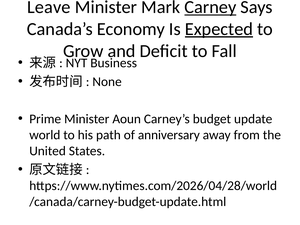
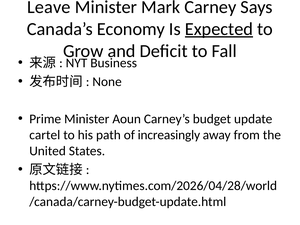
Carney underline: present -> none (210, 7)
world: world -> cartel (45, 135)
anniversary: anniversary -> increasingly (169, 135)
